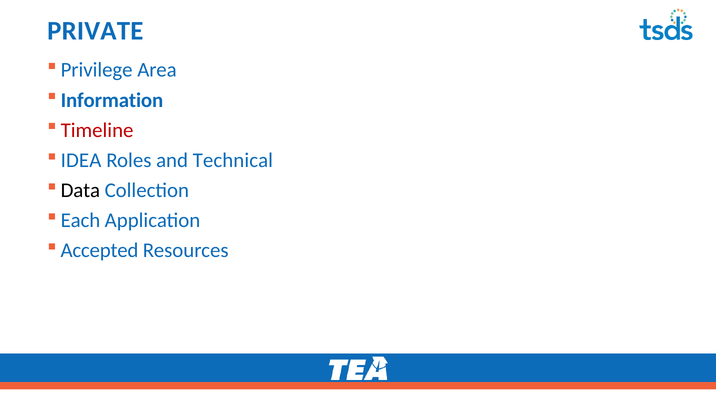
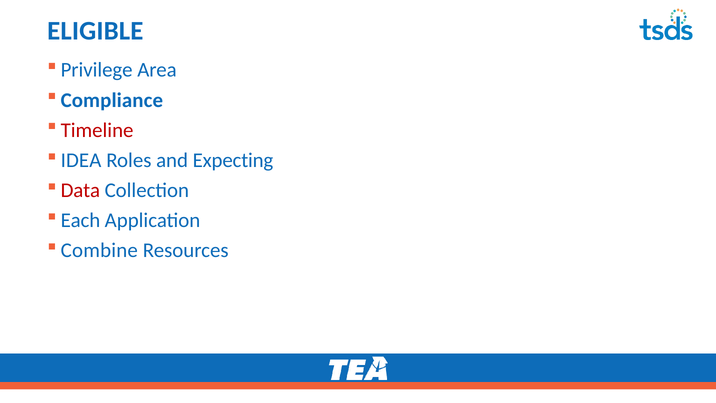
PRIVATE: PRIVATE -> ELIGIBLE (95, 31)
Information: Information -> Compliance (112, 100)
Technical: Technical -> Expecting (233, 160)
Data colour: black -> red (80, 190)
Accepted: Accepted -> Combine (99, 250)
